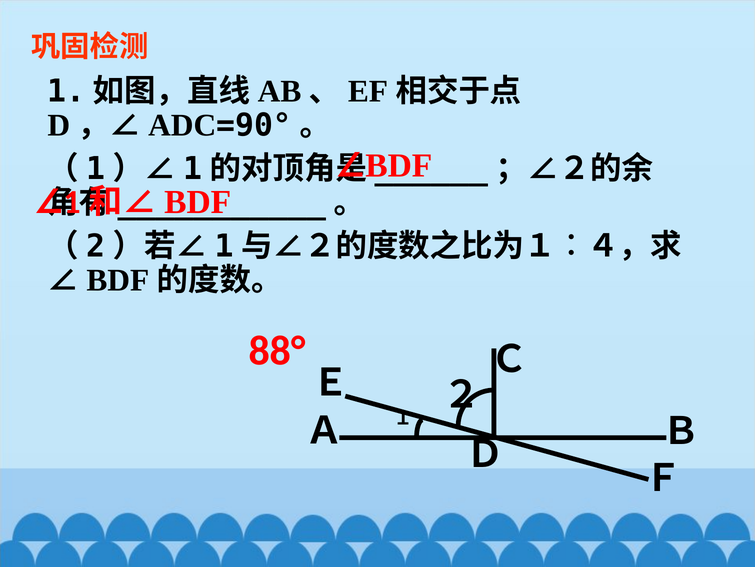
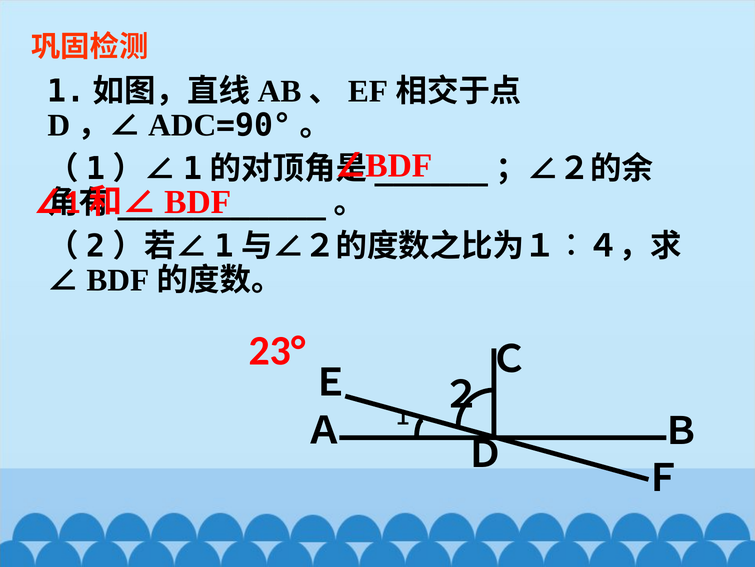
88°: 88° -> 23° (277, 350)
